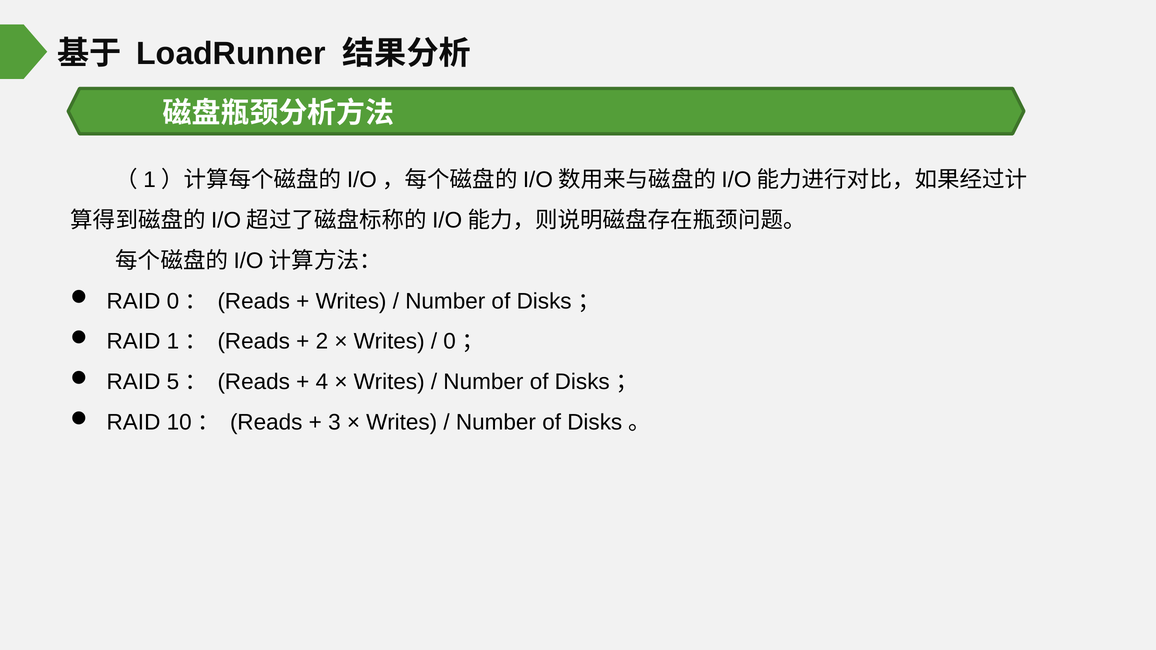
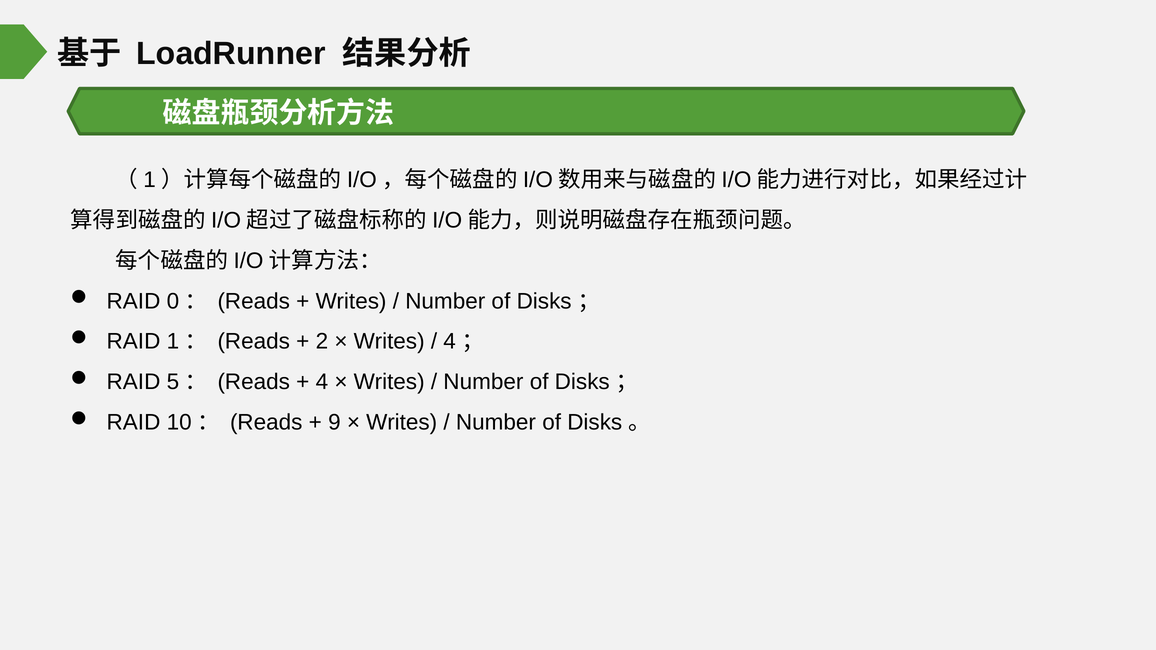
0: 0 -> 4 (450, 342)
3: 3 -> 9 (334, 423)
